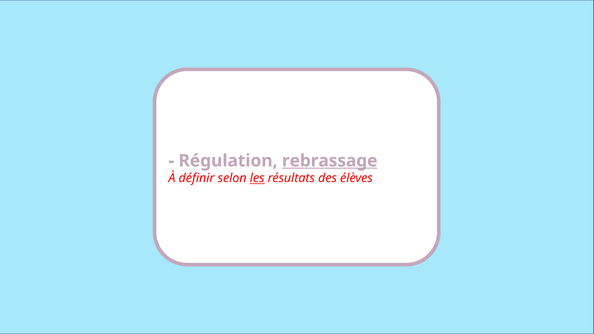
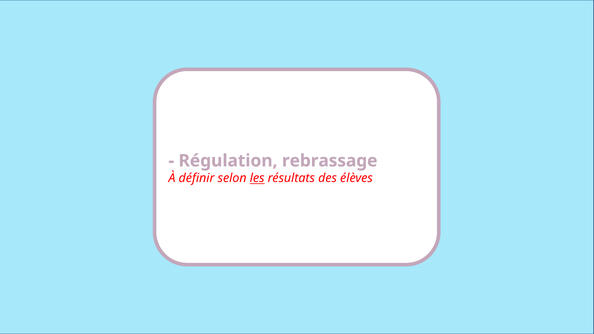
rebrassage underline: present -> none (330, 161)
